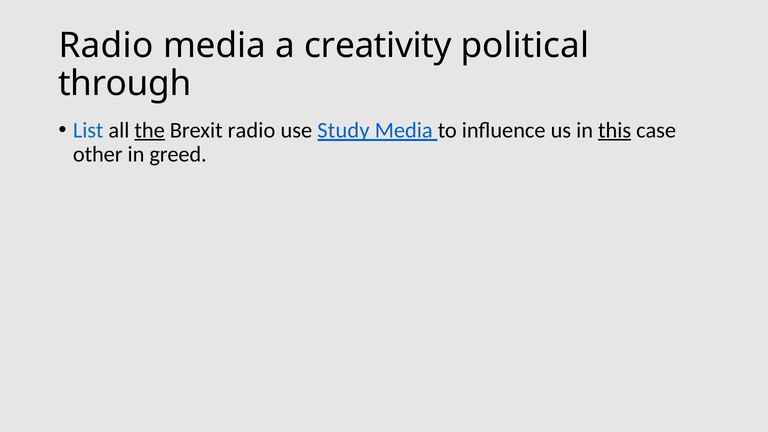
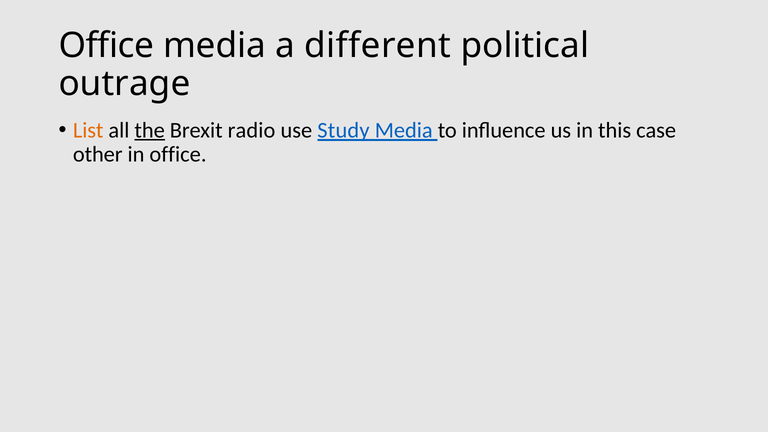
Radio: Radio -> Office (106, 46)
creativity: creativity -> different (378, 46)
through: through -> outrage (124, 84)
List colour: blue -> orange (88, 130)
this underline: present -> none (615, 130)
in greed: greed -> office (178, 154)
